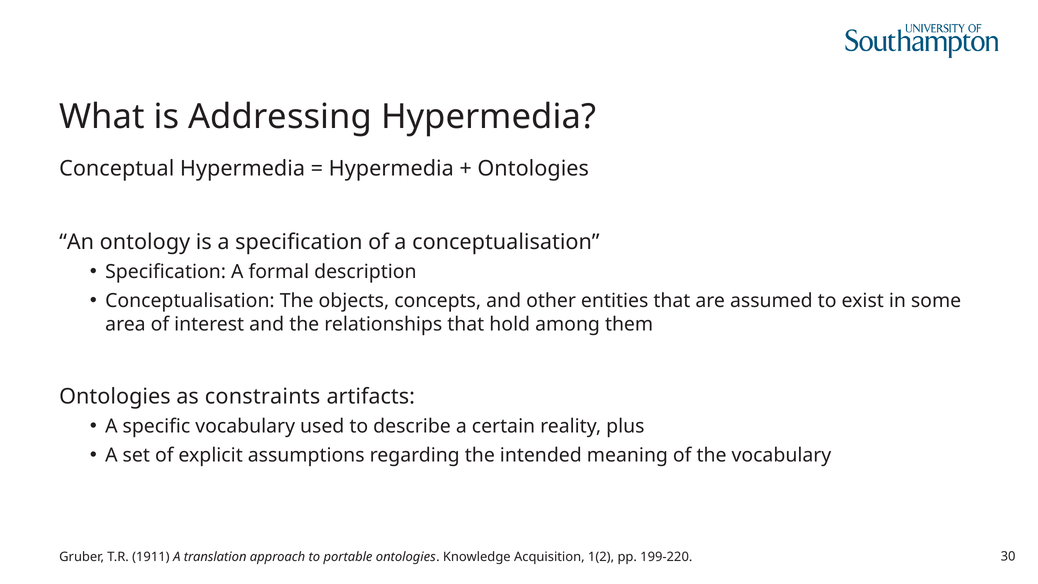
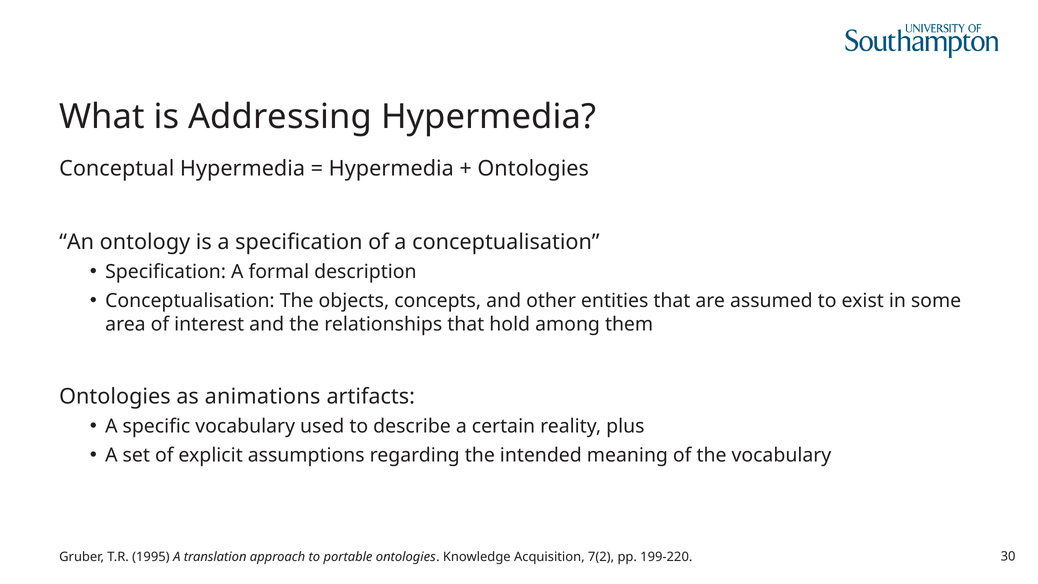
constraints: constraints -> animations (263, 397)
1911: 1911 -> 1995 (151, 557)
1(2: 1(2 -> 7(2 (601, 557)
